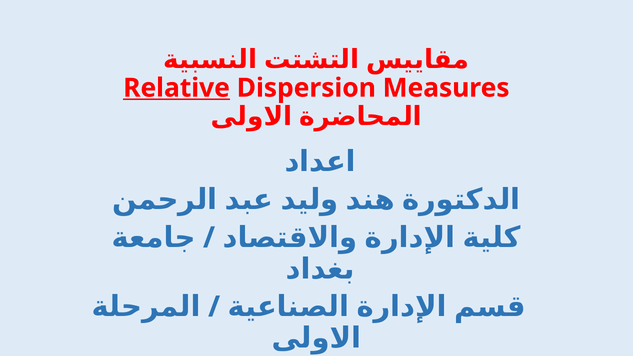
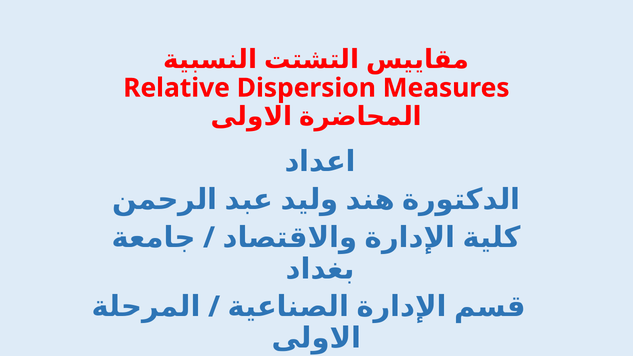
Relative underline: present -> none (177, 88)
